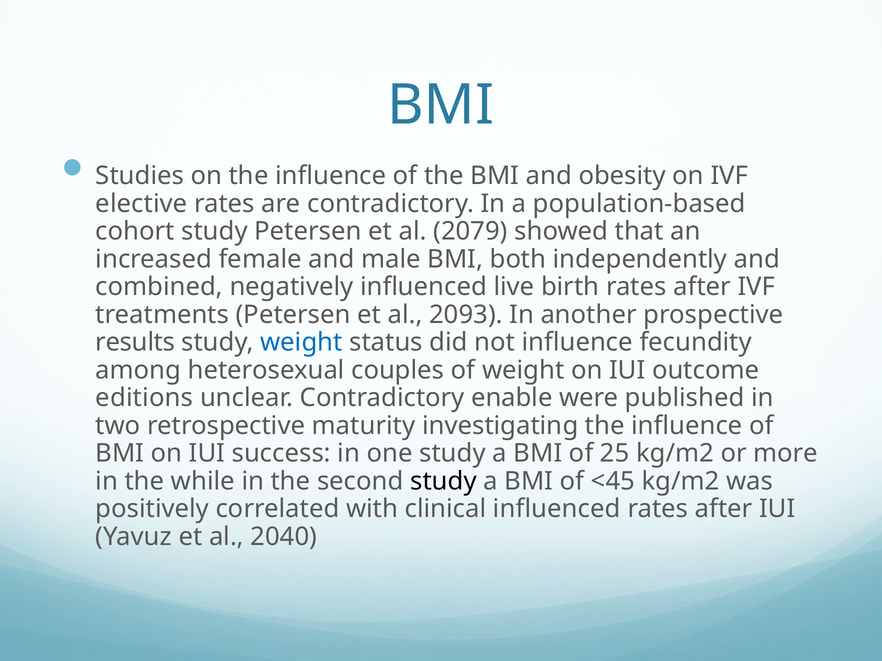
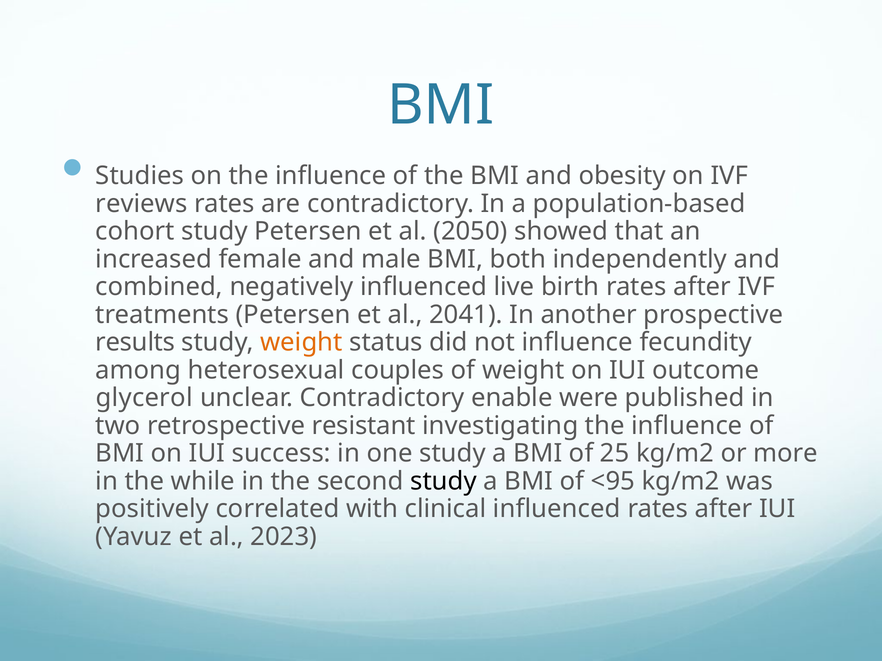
elective: elective -> reviews (141, 204)
2079: 2079 -> 2050 (470, 232)
2093: 2093 -> 2041 (466, 315)
weight colour: blue -> orange (301, 343)
editions: editions -> glycerol (144, 398)
maturity: maturity -> resistant (364, 426)
<45: <45 -> <95 (613, 482)
2040: 2040 -> 2023 (284, 537)
